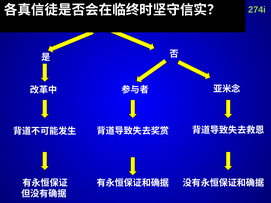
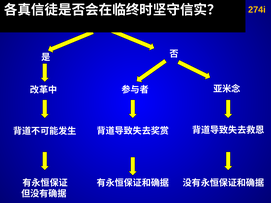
274i colour: light green -> yellow (257, 10)
